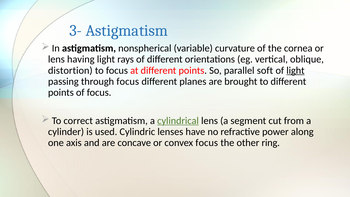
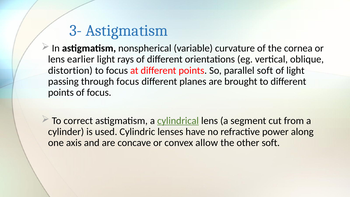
having: having -> earlier (81, 59)
light underline: present -> none (295, 70)
convex focus: focus -> allow (207, 143)
other ring: ring -> soft (271, 143)
